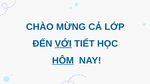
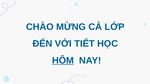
VỚI underline: present -> none (63, 44)
